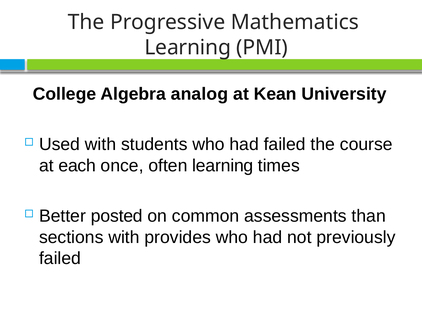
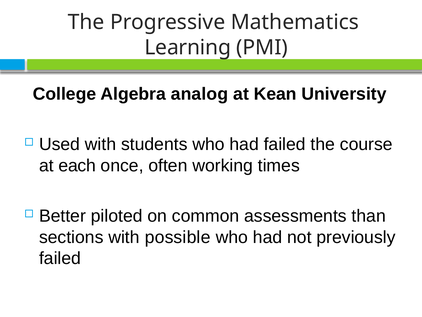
often learning: learning -> working (223, 165)
posted: posted -> piloted (117, 216)
provides: provides -> possible (178, 237)
